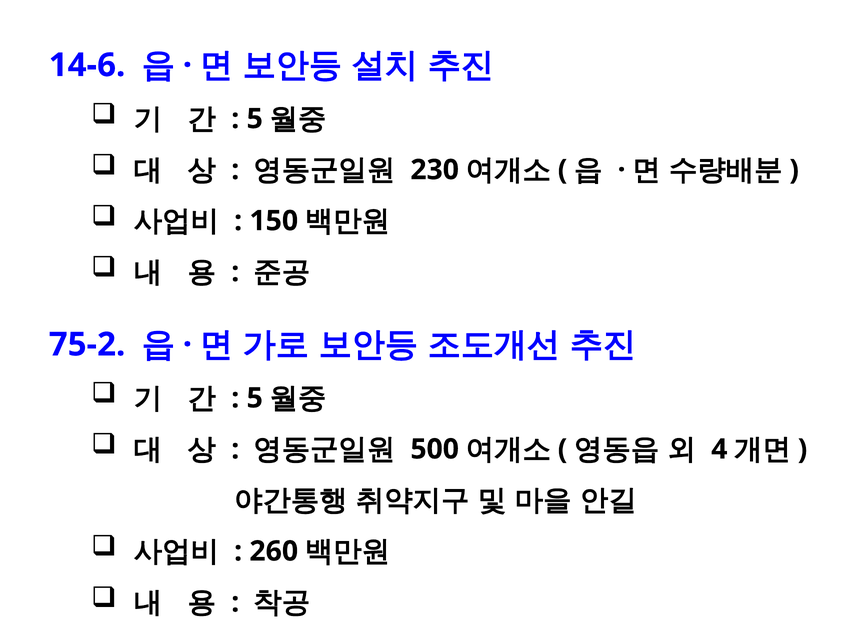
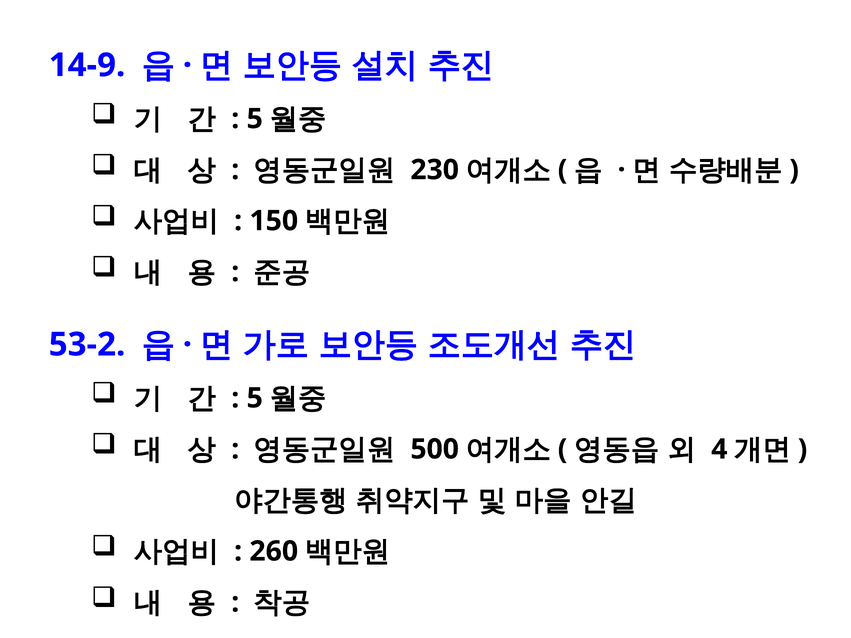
14-6: 14-6 -> 14-9 (87, 65)
75-2: 75-2 -> 53-2 (87, 345)
